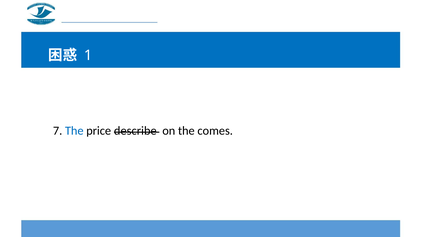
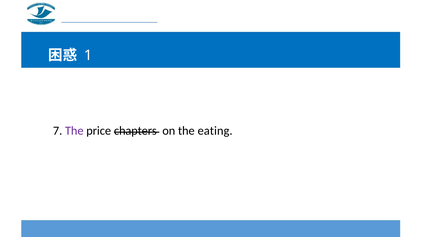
The colour: blue -> purple (74, 131)
describe: describe -> chapters (135, 131)
comes: comes -> eating (215, 131)
